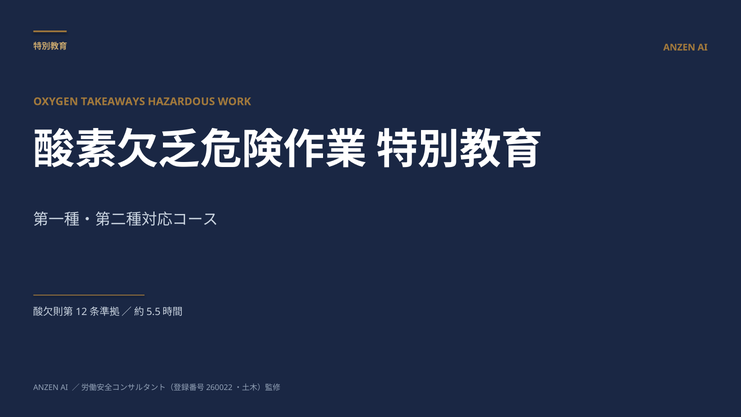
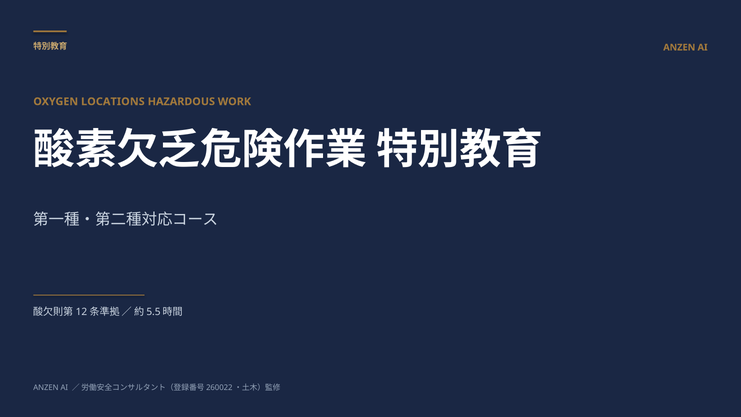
TAKEAWAYS: TAKEAWAYS -> LOCATIONS (113, 102)
